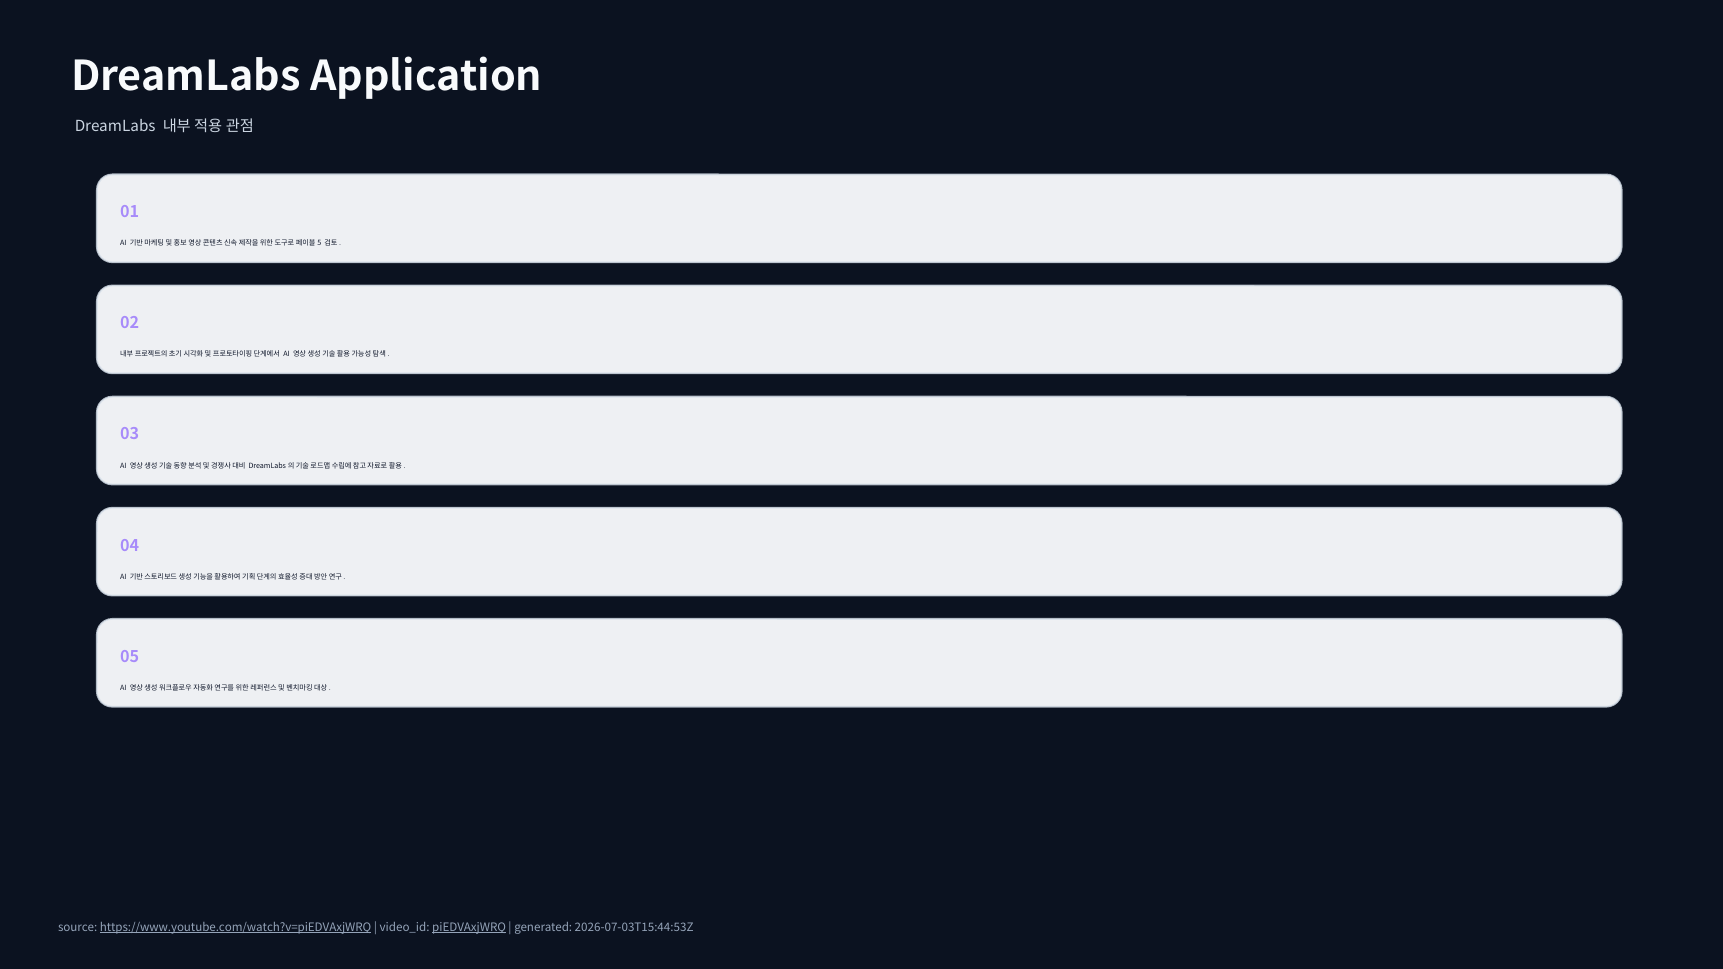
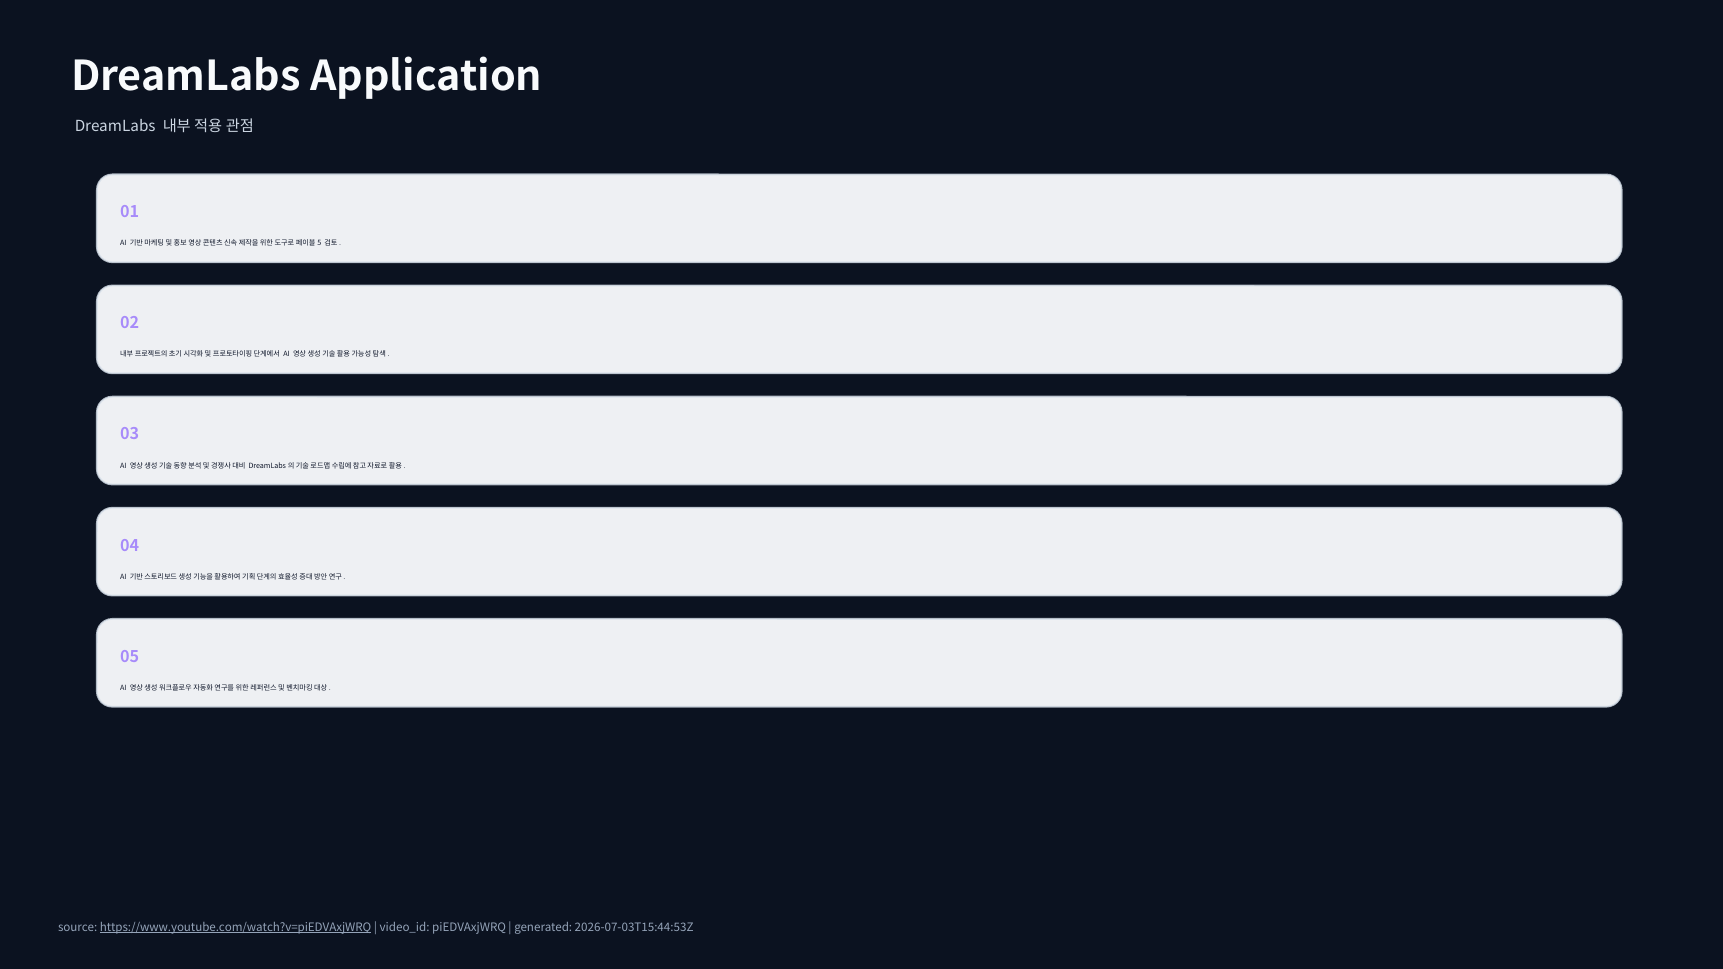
piEDVAxjWRQ underline: present -> none (469, 928)
